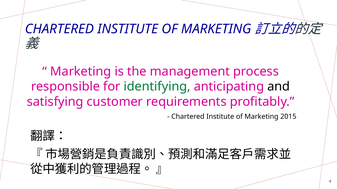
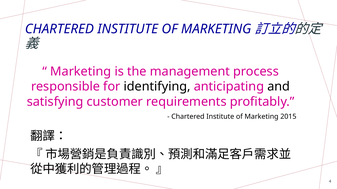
identifying colour: green -> black (157, 87)
